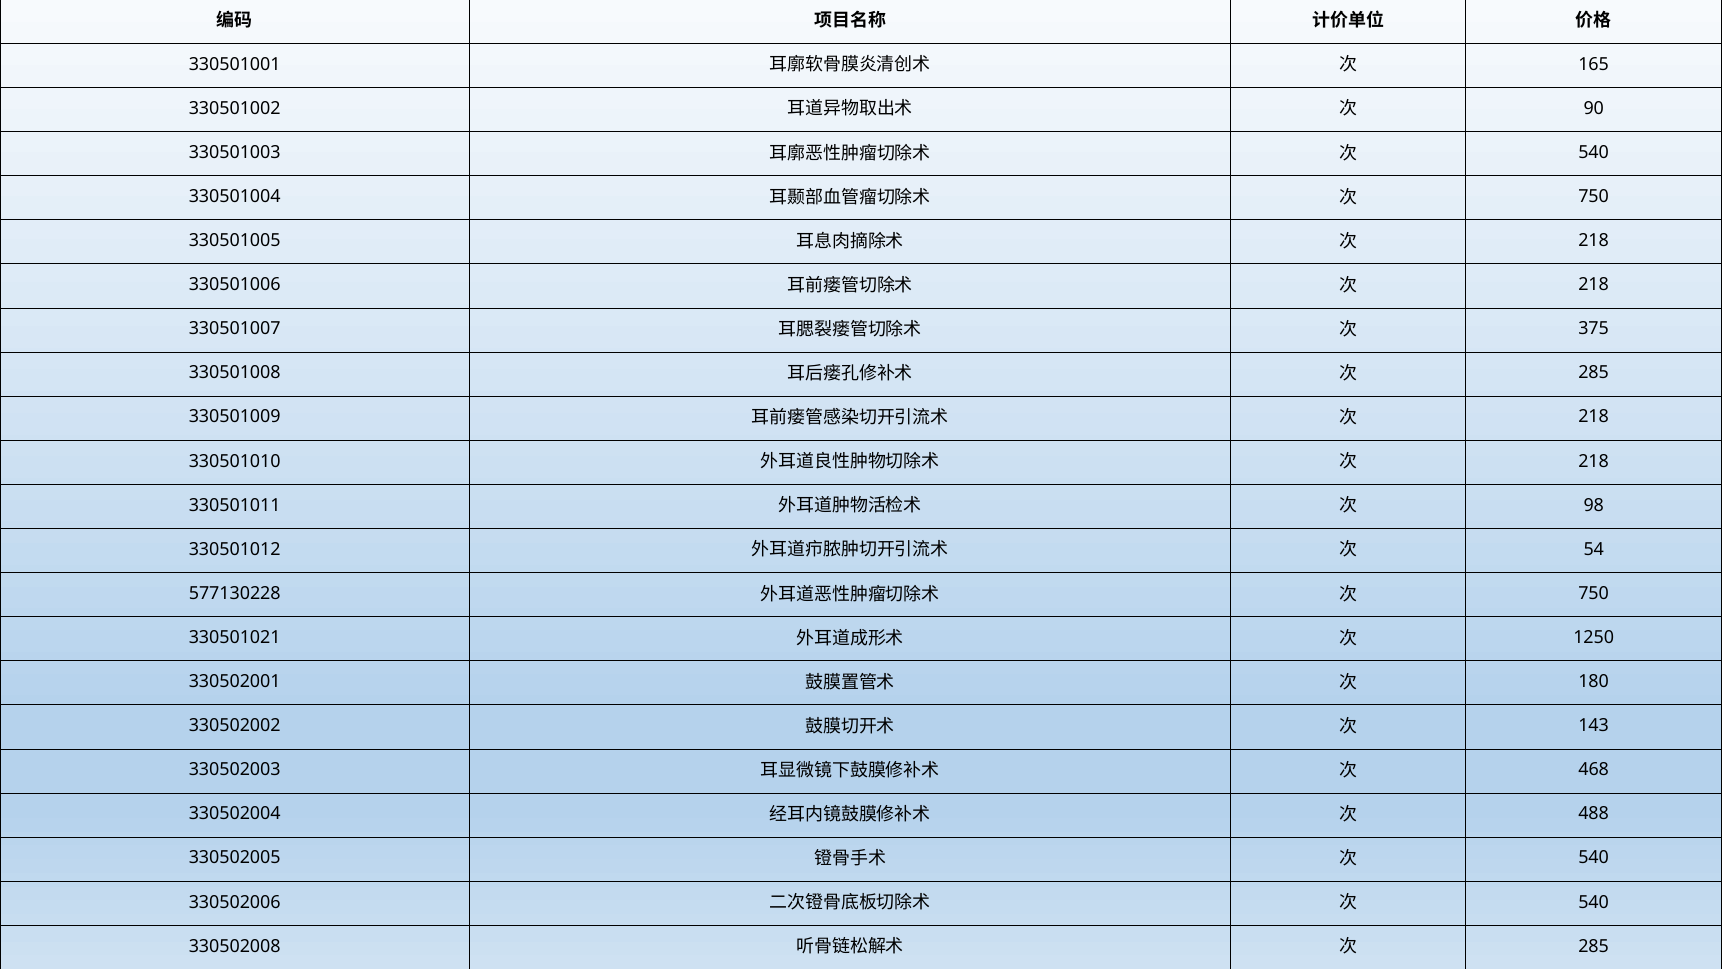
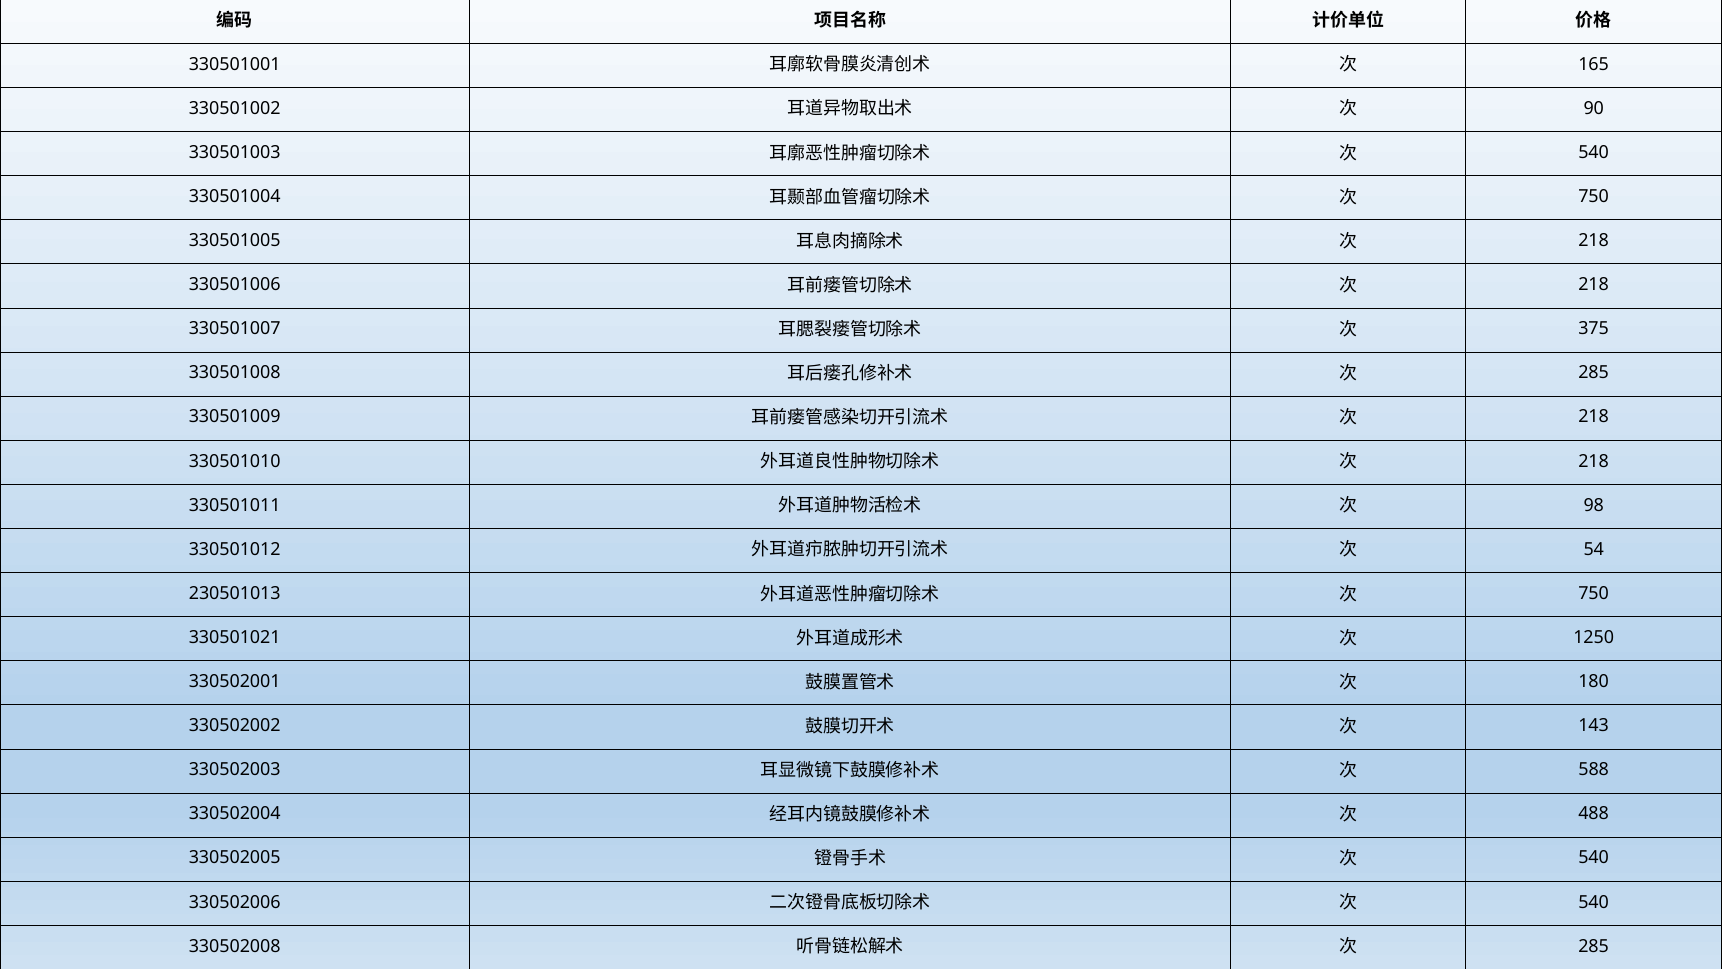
577130228: 577130228 -> 230501013 (235, 593)
468: 468 -> 588 (1594, 769)
